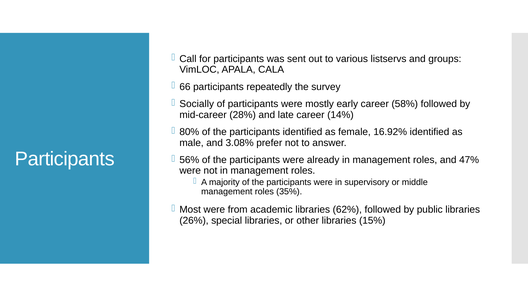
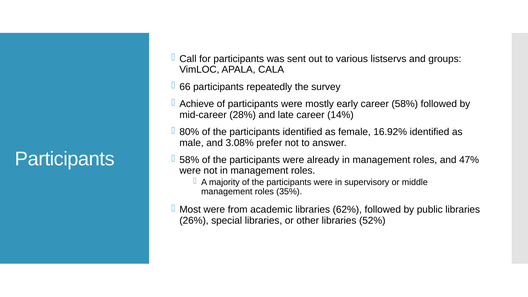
Socially: Socially -> Achieve (197, 104)
56%: 56% -> 58% (189, 160)
15%: 15% -> 52% (372, 220)
